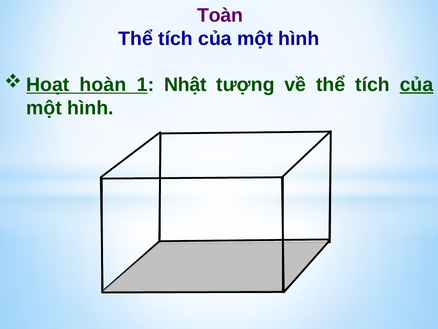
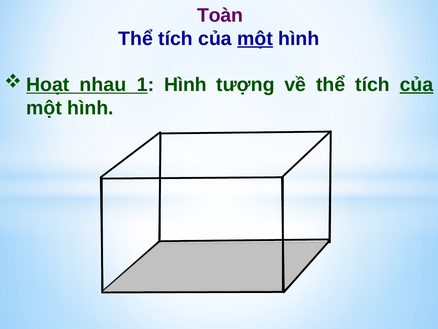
một underline: none -> present (255, 39)
hoàn: hoàn -> nhau (103, 85)
1 Nhật: Nhật -> Hình (185, 85)
